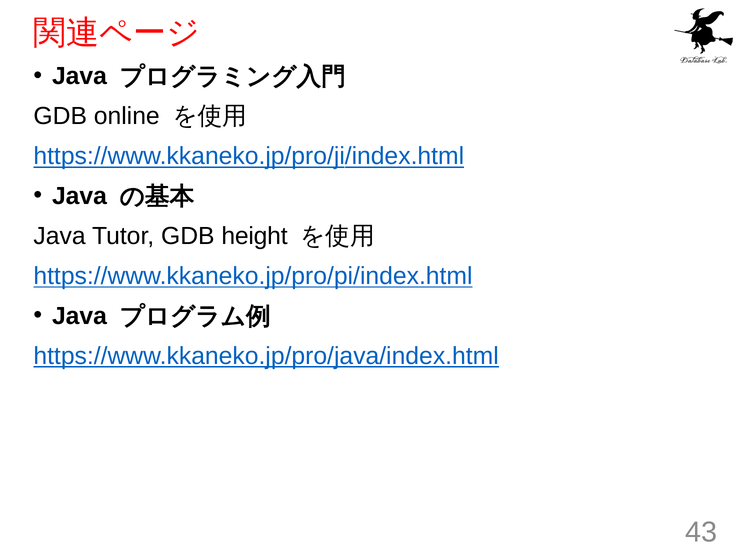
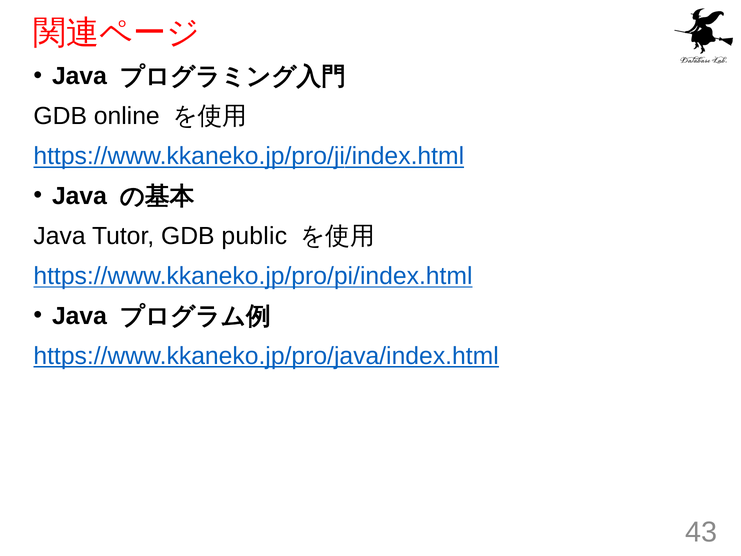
height: height -> public (254, 236)
